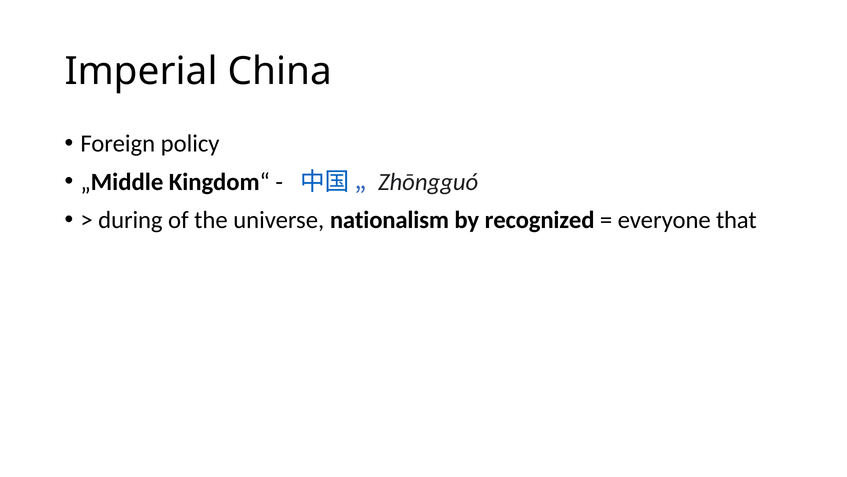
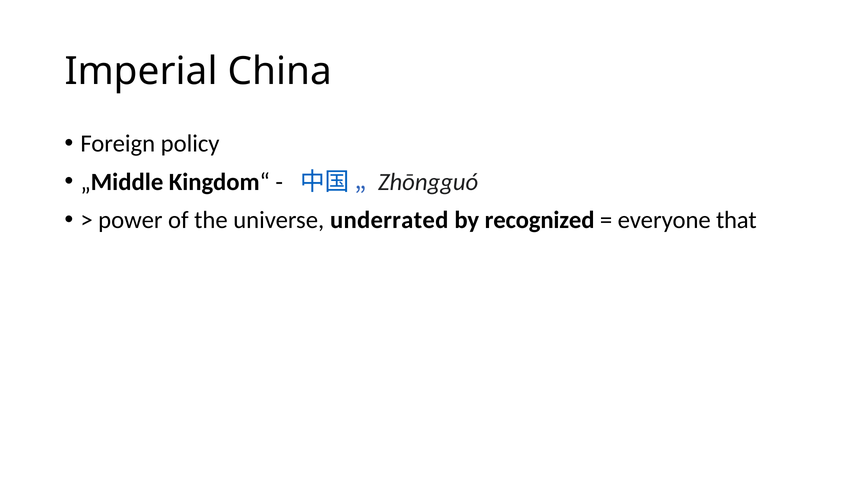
during: during -> power (130, 220)
nationalism: nationalism -> underrated (389, 220)
